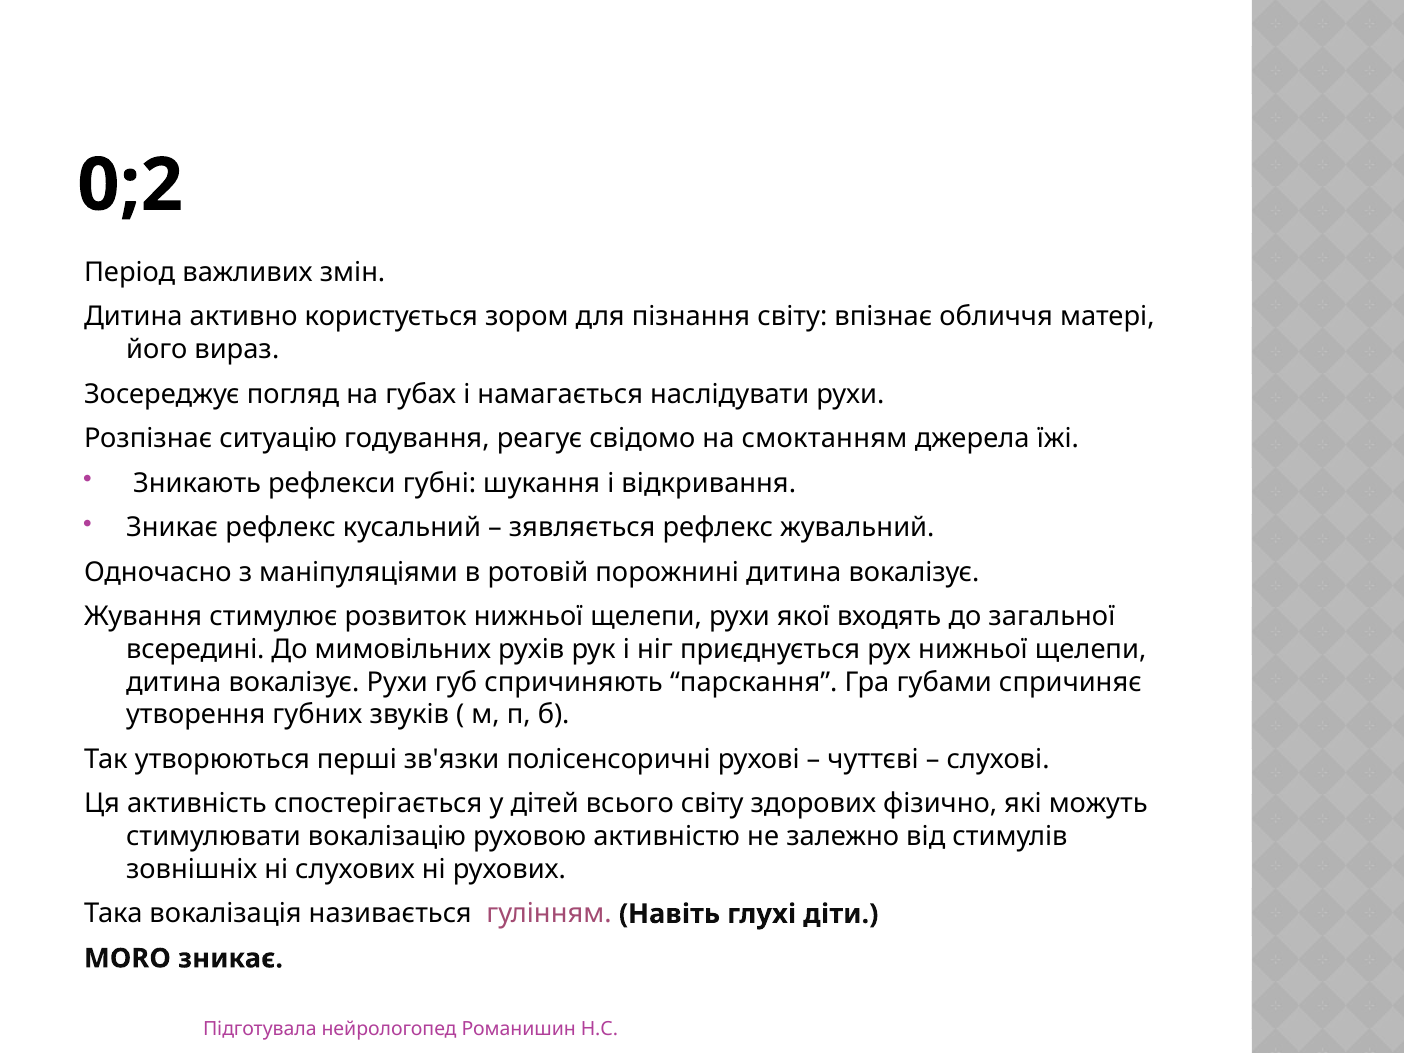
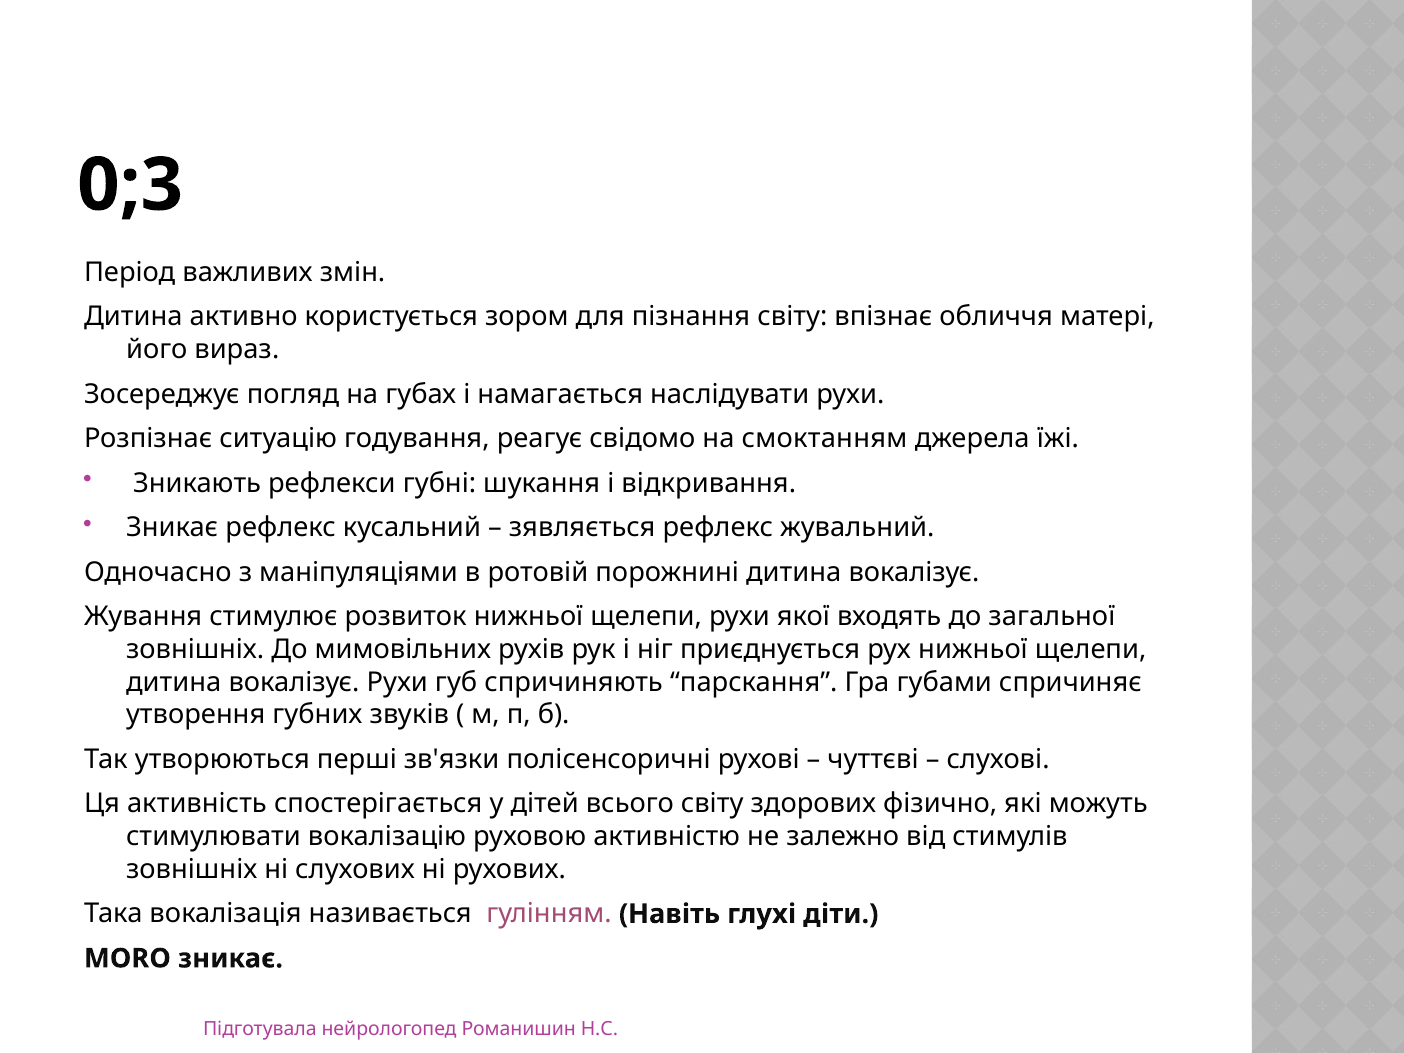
0;2: 0;2 -> 0;3 (130, 185)
всередині: всередині -> зовнішніх (195, 649)
